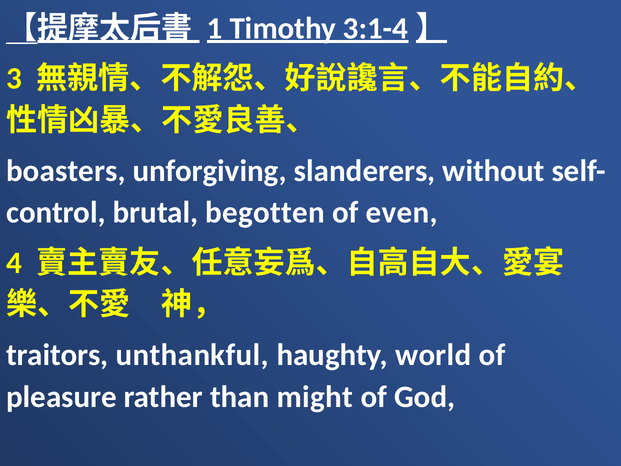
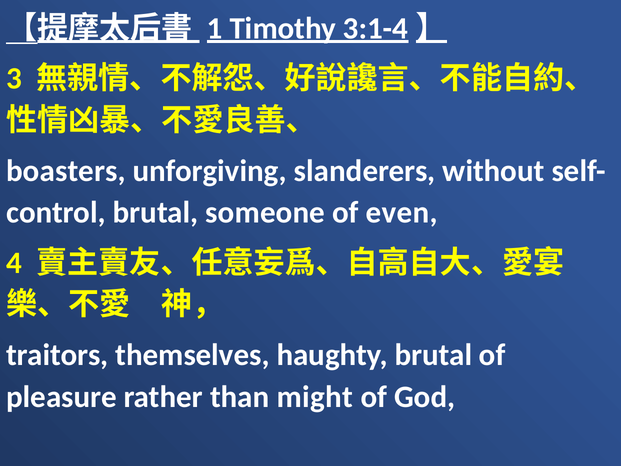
begotten: begotten -> someone (265, 212)
unthankful: unthankful -> themselves (192, 355)
haughty world: world -> brutal (433, 355)
